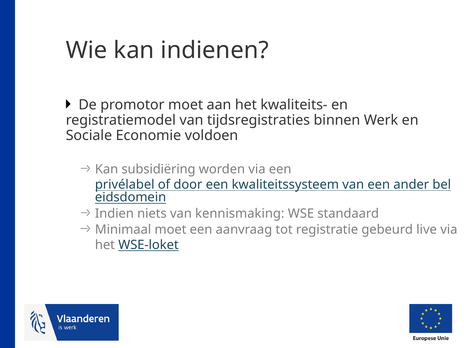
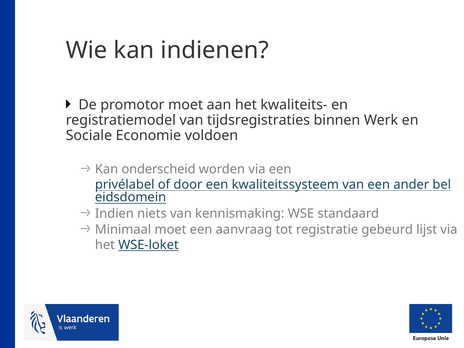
subsidiëring: subsidiëring -> onderscheid (159, 169)
live: live -> lijst (427, 229)
